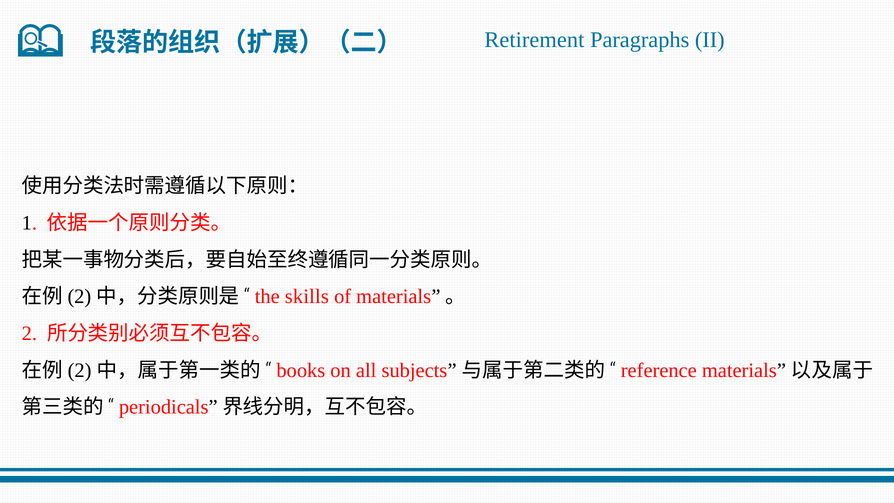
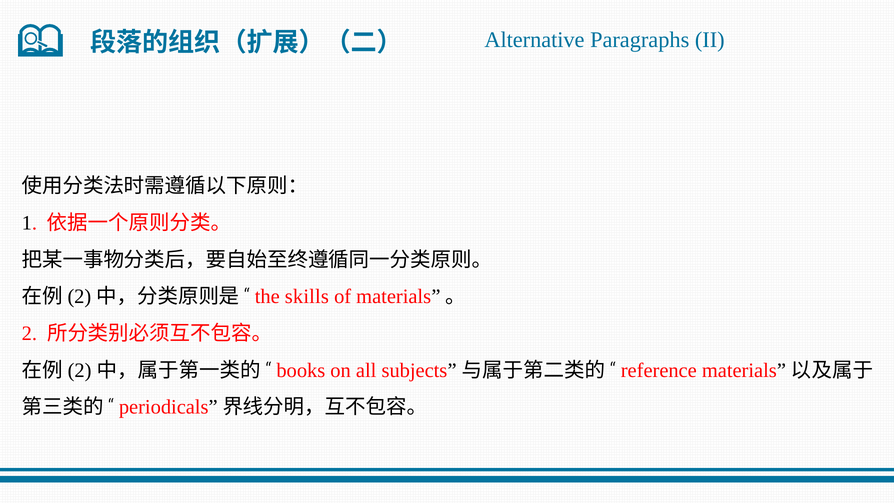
Retirement: Retirement -> Alternative (534, 40)
